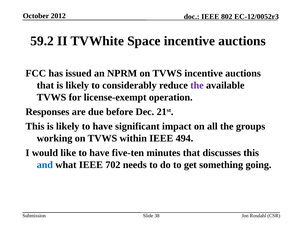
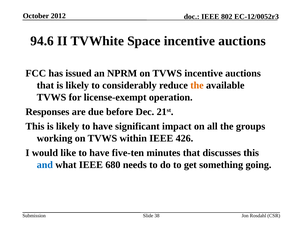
59.2: 59.2 -> 94.6 (42, 41)
the colour: purple -> orange (197, 85)
494: 494 -> 426 (184, 138)
702: 702 -> 680 (113, 165)
